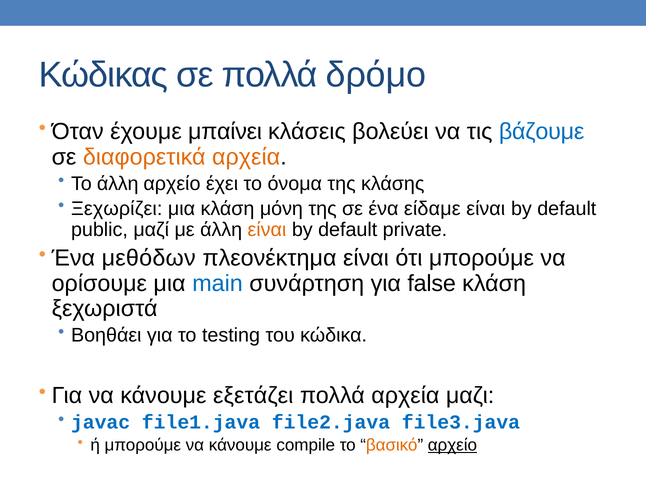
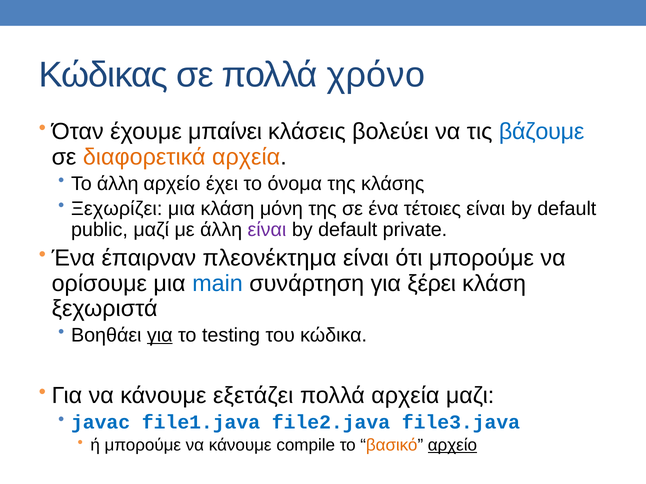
δρόμο: δρόμο -> χρόνο (376, 75)
είδαμε: είδαμε -> τέτοιες (432, 209)
είναι colour: orange -> purple (267, 230)
μεθόδων: μεθόδων -> έπαιρναν (149, 258)
false: false -> ξέρει (432, 284)
για underline: none -> present (160, 335)
